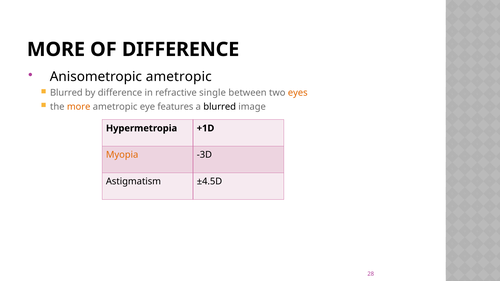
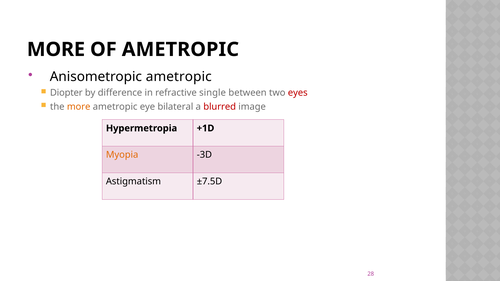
OF DIFFERENCE: DIFFERENCE -> AMETROPIC (180, 49)
Blurred: Blurred -> Diopter (66, 93)
eyes colour: orange -> red (298, 93)
features: features -> bilateral (175, 107)
blurred colour: black -> red (220, 107)
±4.5D: ±4.5D -> ±7.5D (209, 182)
